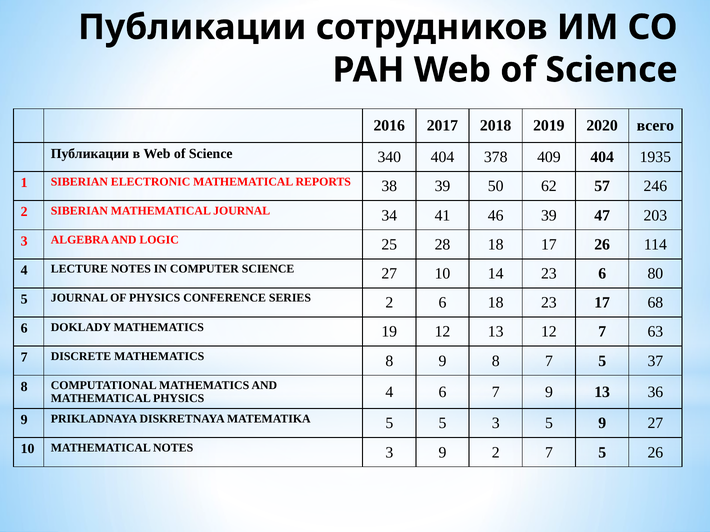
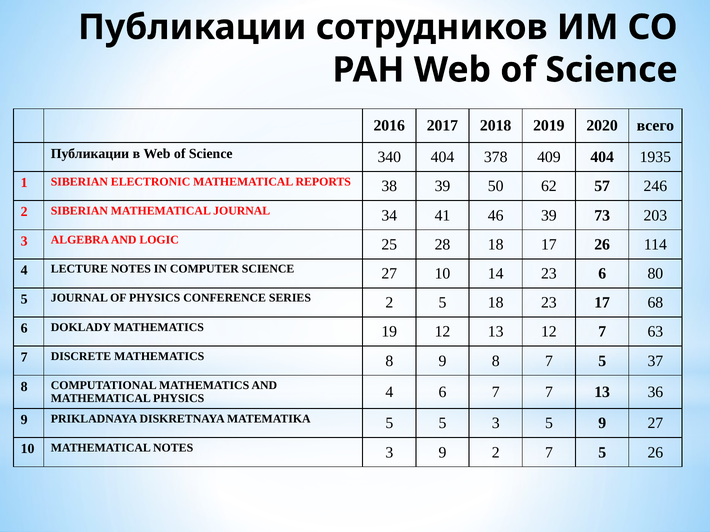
47: 47 -> 73 (602, 216)
2 6: 6 -> 5 (443, 303)
7 9: 9 -> 7 (549, 392)
